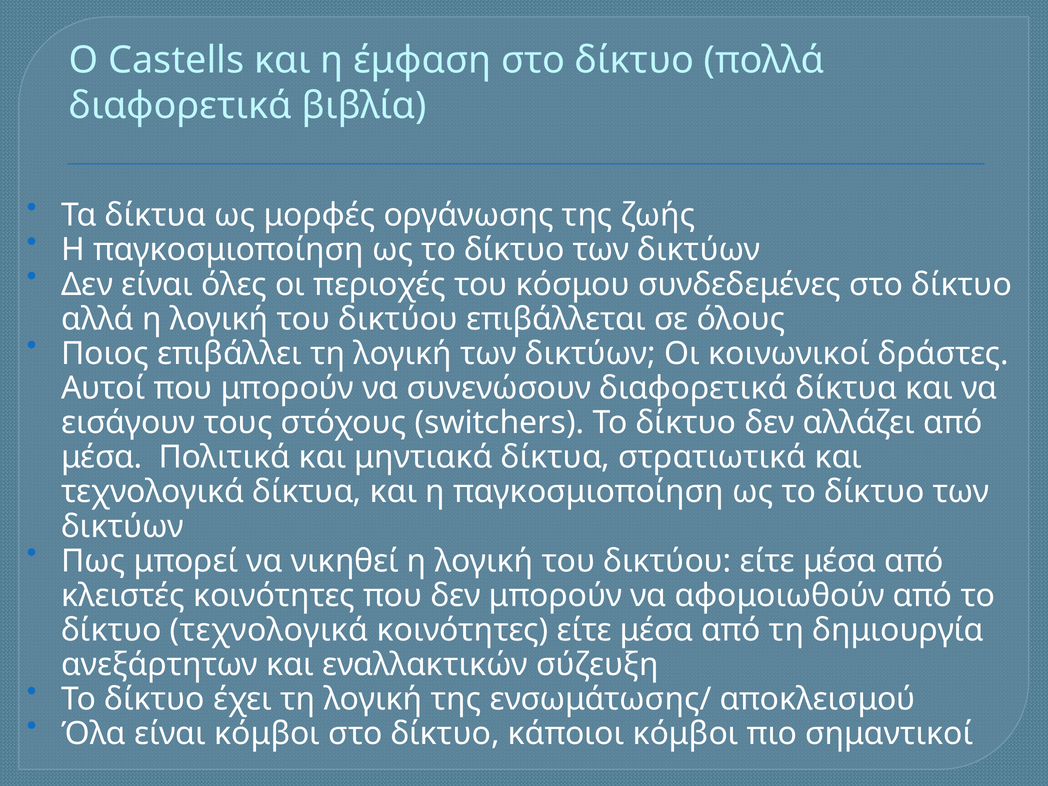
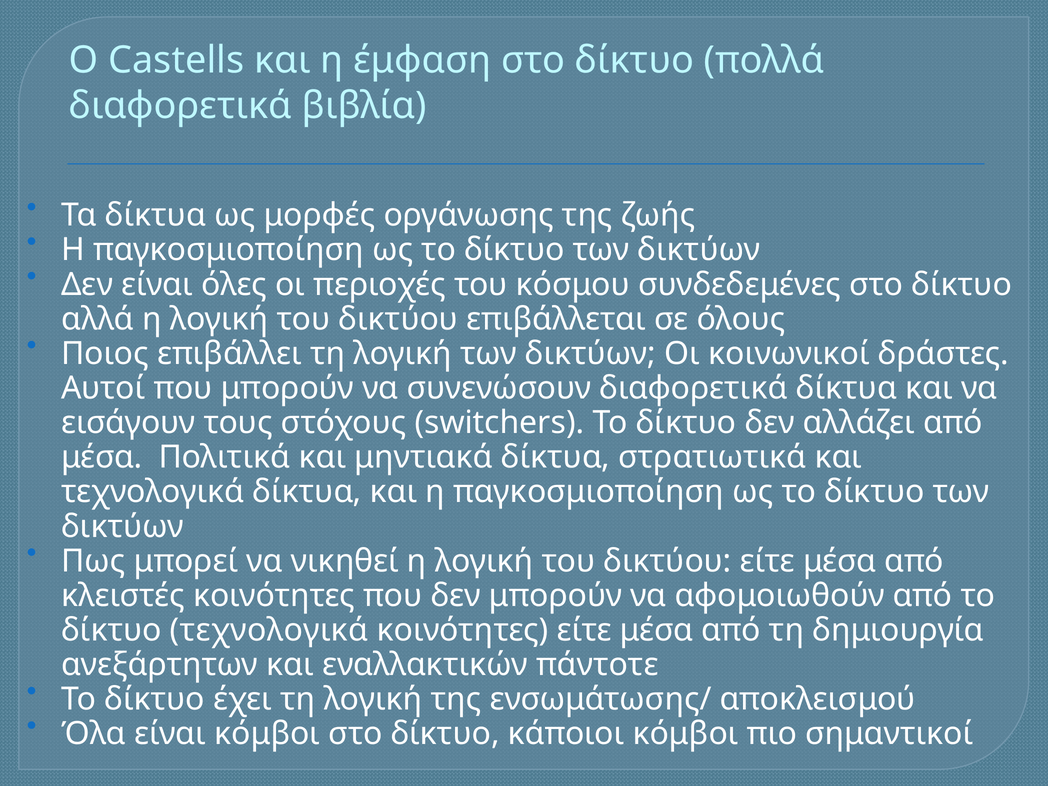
σύζευξη: σύζευξη -> πάντοτε (597, 665)
